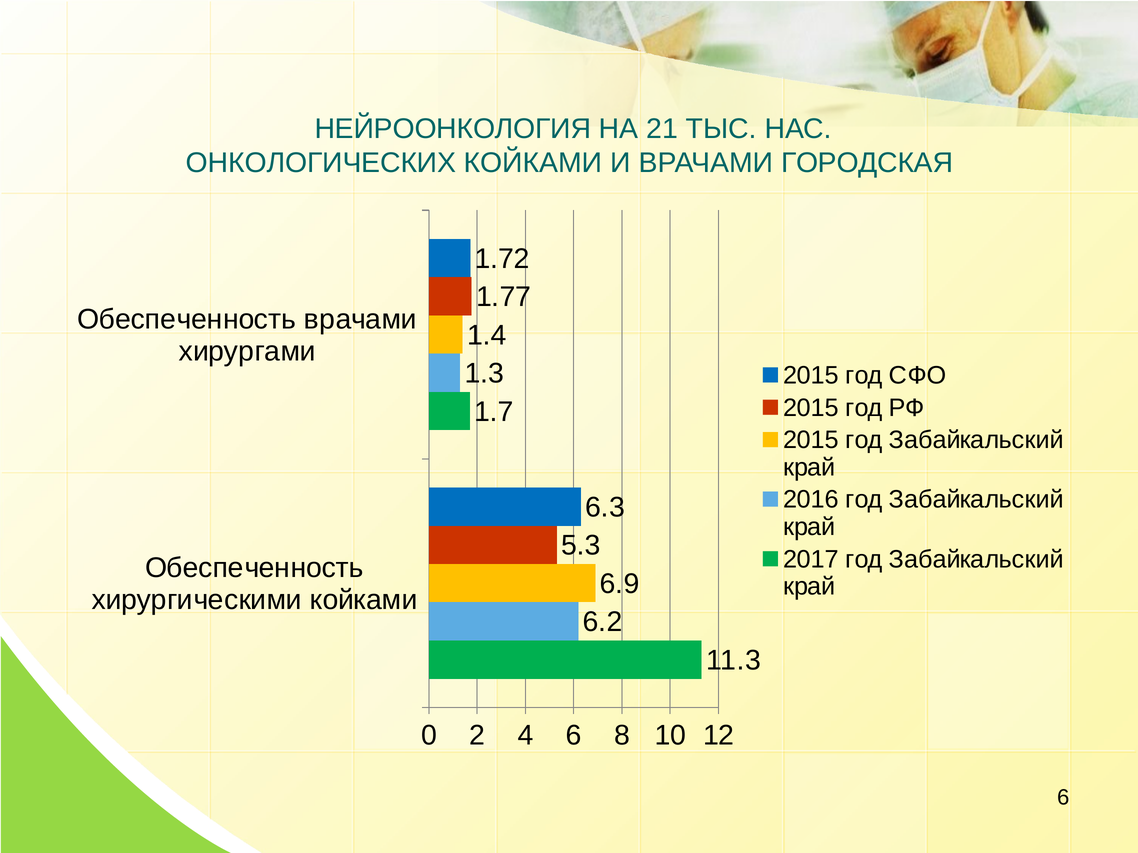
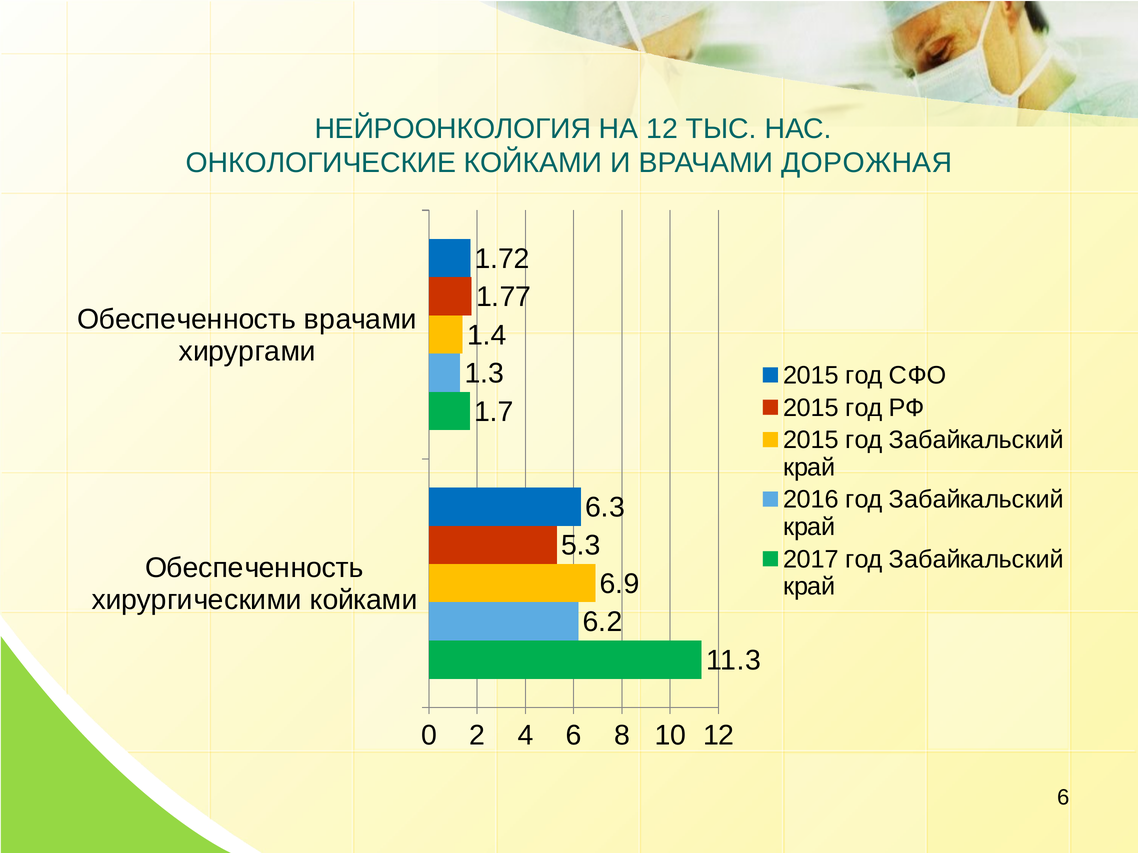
НА 21: 21 -> 12 (662, 129)
ОНКОЛОГИЧЕСКИХ: ОНКОЛОГИЧЕСКИХ -> ОНКОЛОГИЧЕСКИЕ (321, 163)
ГОРОДСКАЯ: ГОРОДСКАЯ -> ДОРОЖНАЯ (867, 163)
